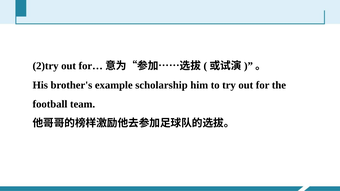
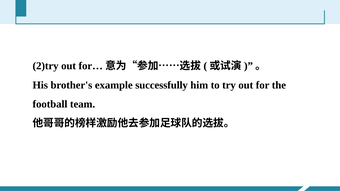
scholarship: scholarship -> successfully (162, 85)
